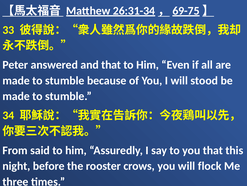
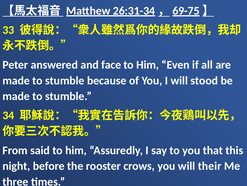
and that: that -> face (111, 65)
flock: flock -> their (210, 165)
